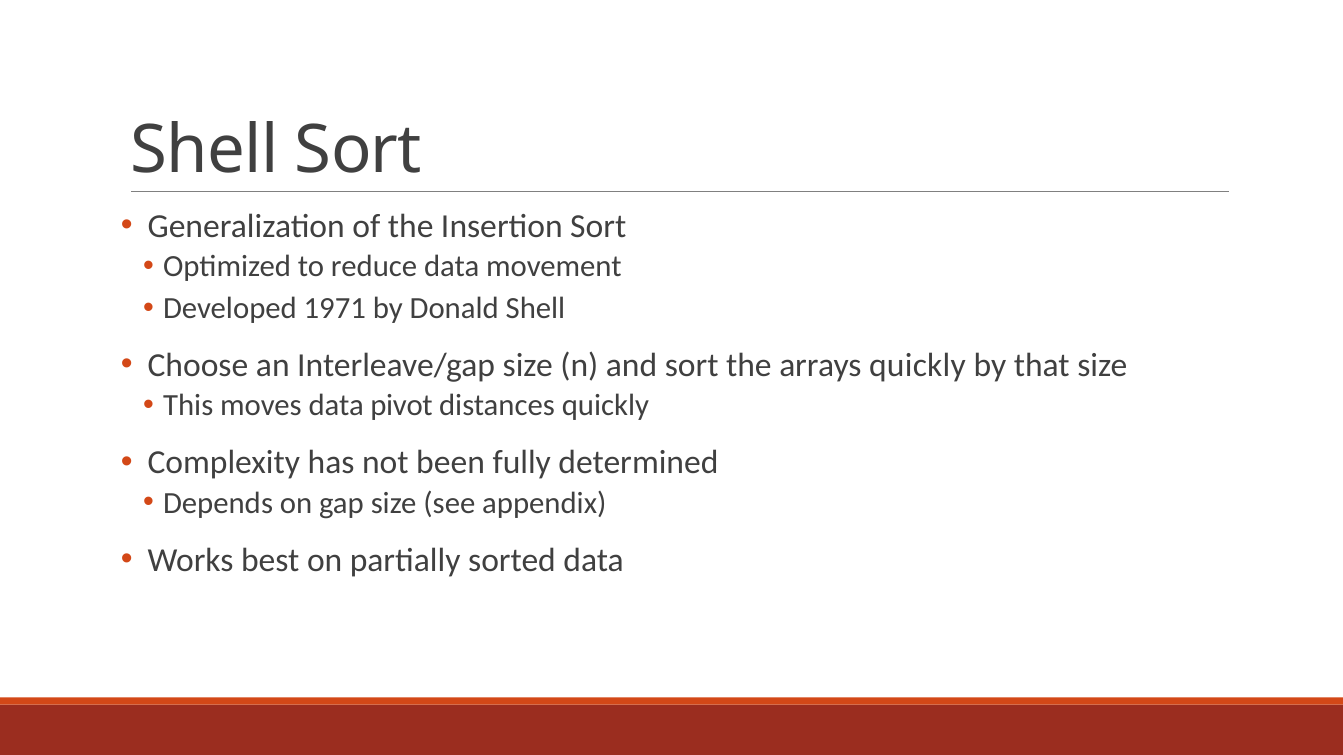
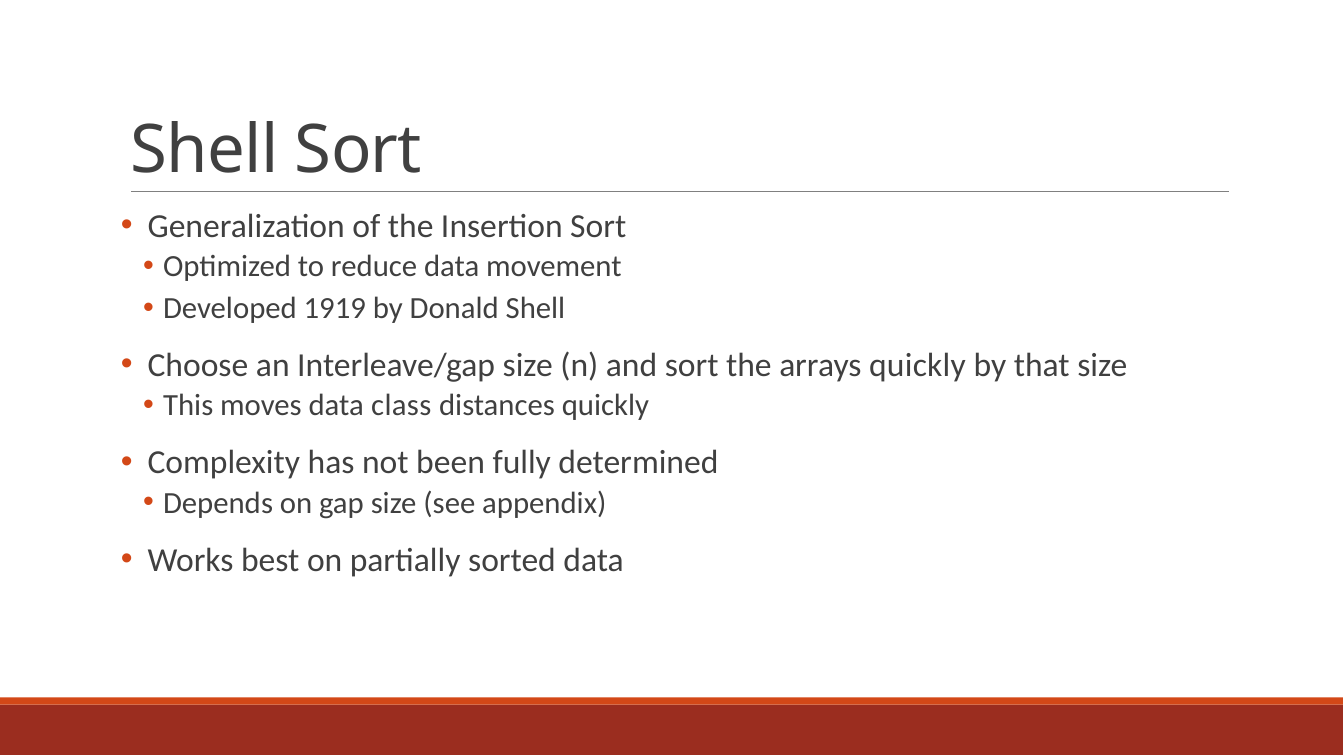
1971: 1971 -> 1919 (335, 308)
pivot: pivot -> class (401, 406)
